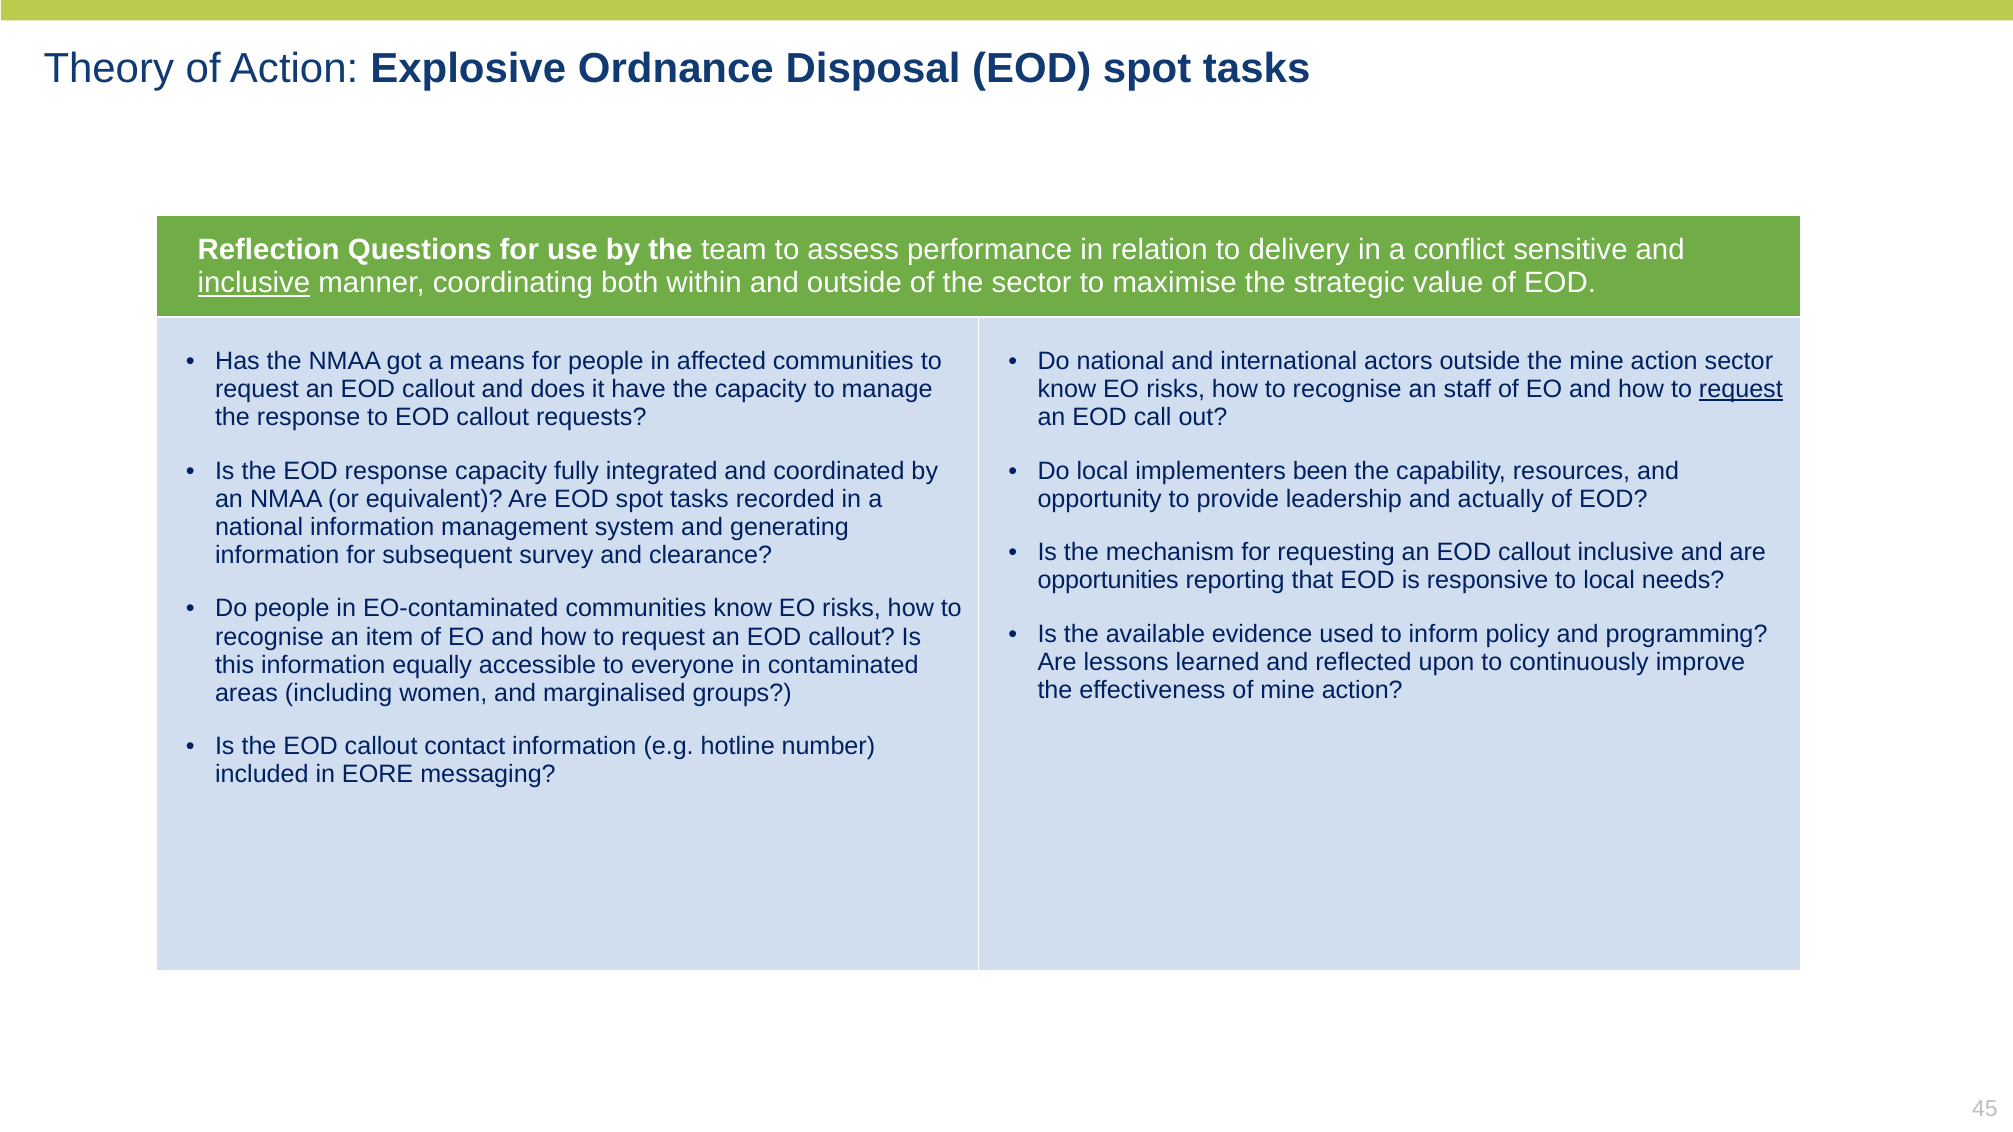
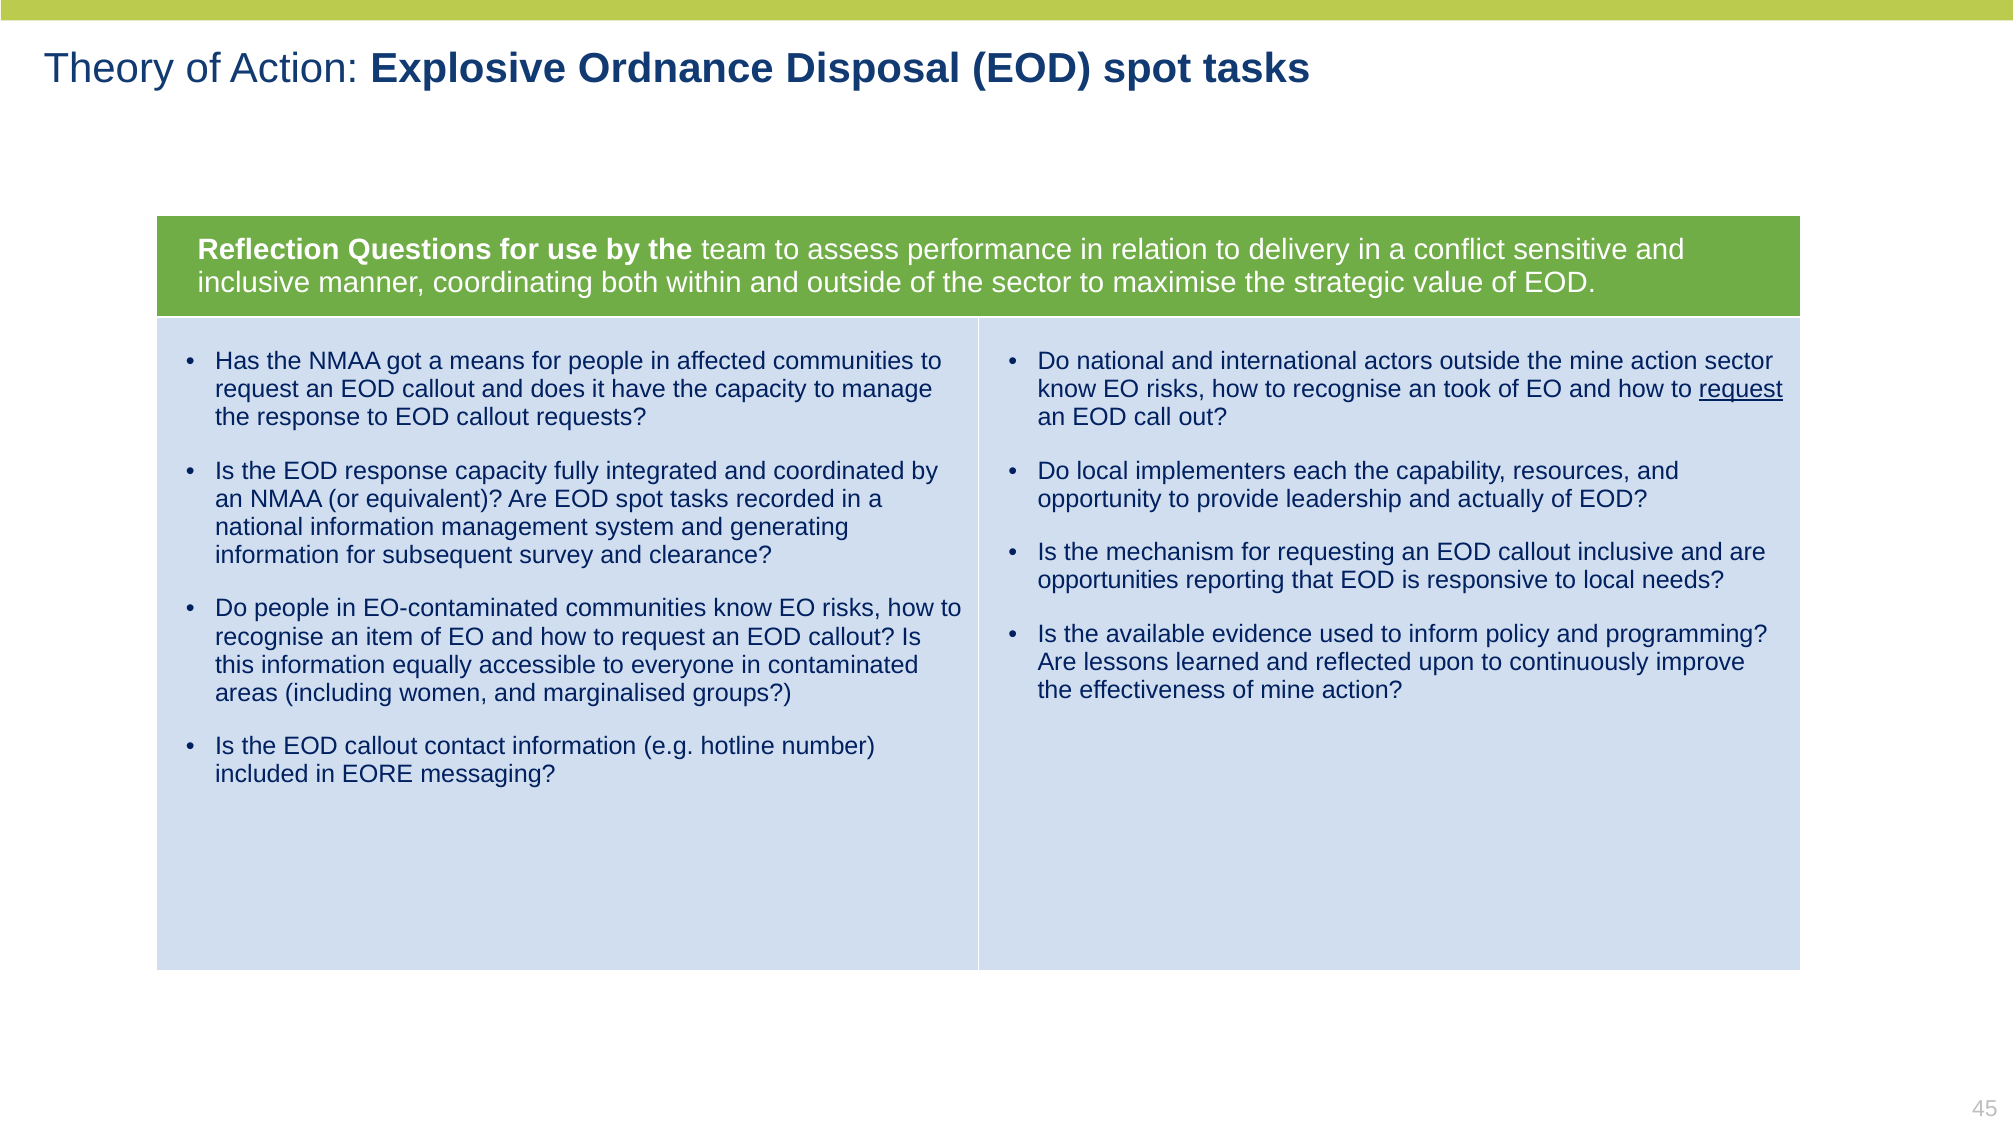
inclusive underline: present -> none (254, 283)
staff: staff -> took (1467, 390)
been: been -> each (1320, 471)
